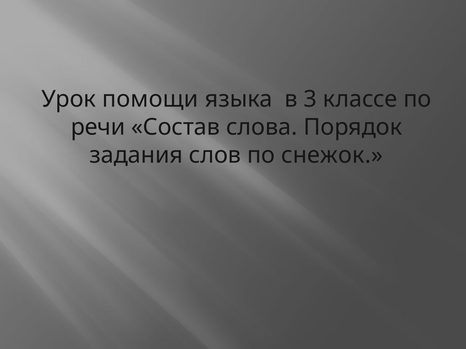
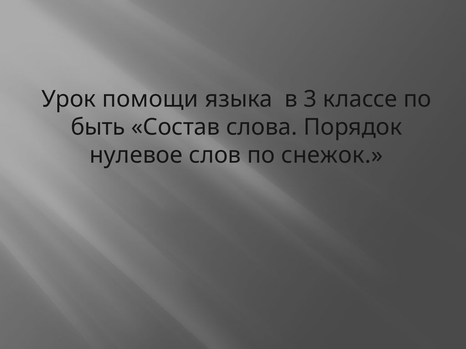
речи: речи -> быть (98, 127)
задания: задания -> нулевое (136, 155)
